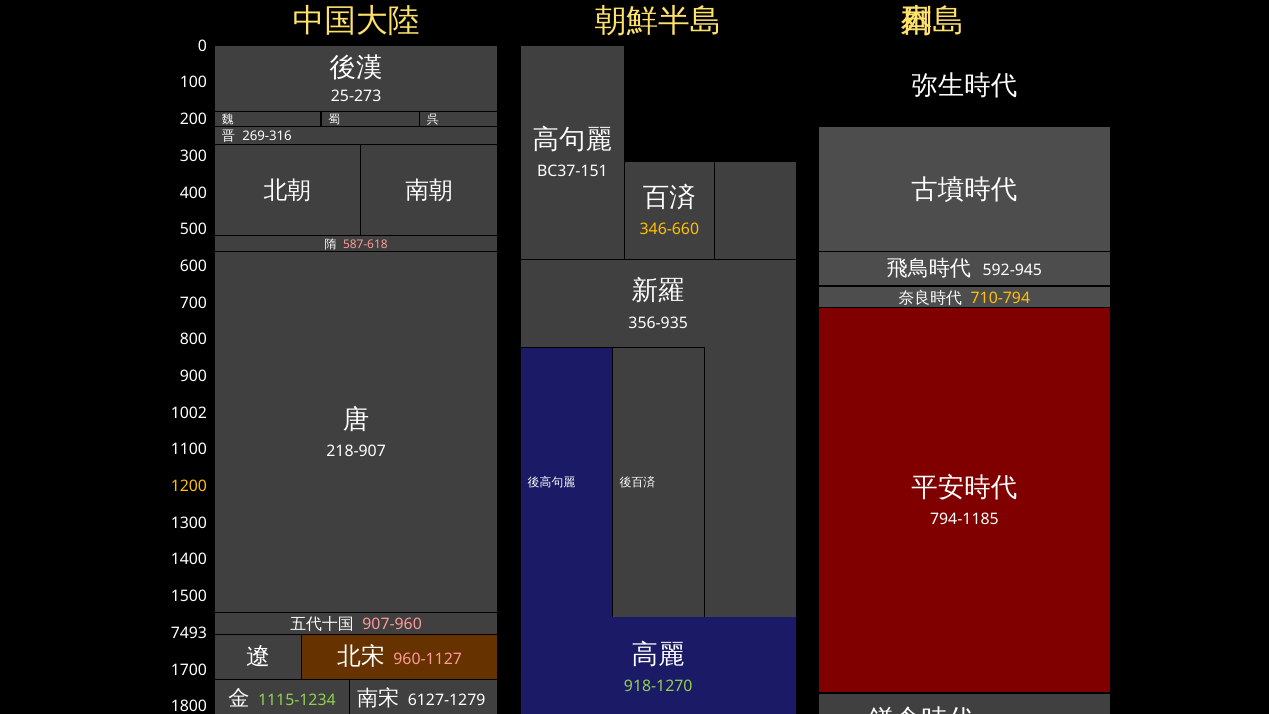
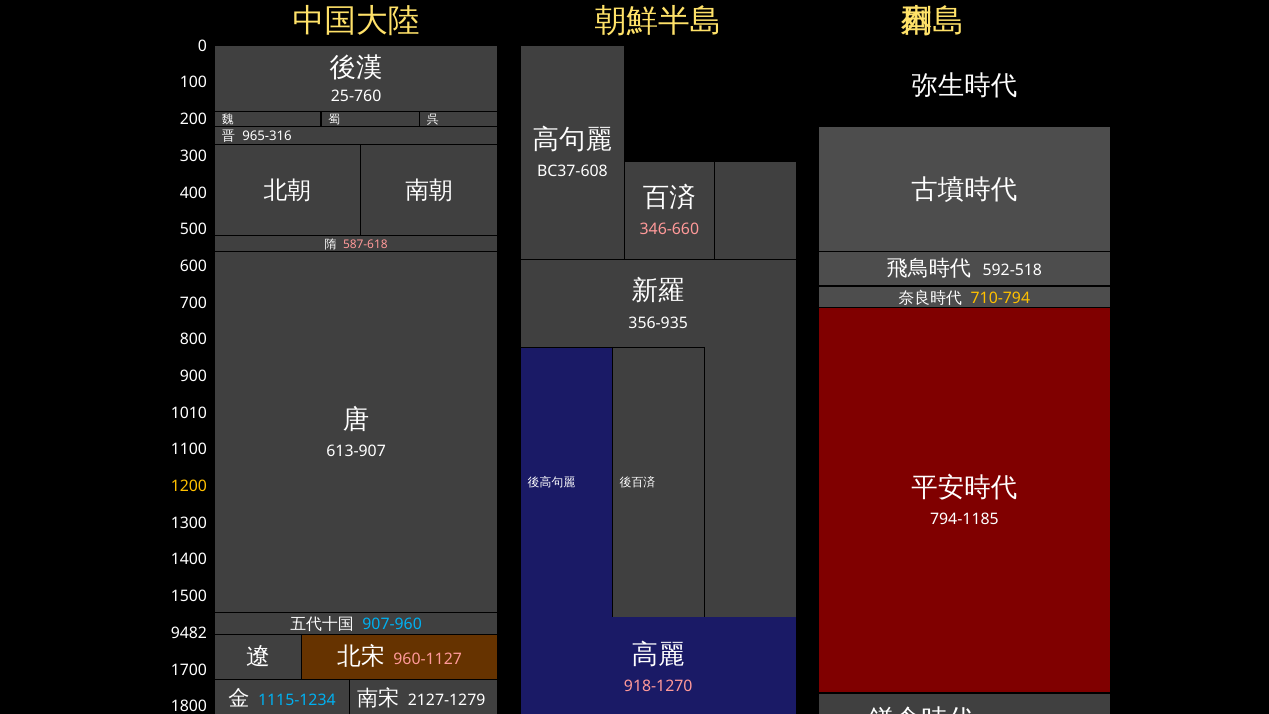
25-273: 25-273 -> 25-760 (356, 96)
269-316: 269-316 -> 965-316 (267, 136)
BC37-151: BC37-151 -> BC37-608 (572, 172)
346-660 colour: yellow -> pink (669, 230)
592-945: 592-945 -> 592-518 (1012, 271)
1002: 1002 -> 1010 (189, 413)
218-907: 218-907 -> 613-907 (356, 451)
907-960 colour: pink -> light blue (392, 624)
7493: 7493 -> 9482 (189, 633)
918-1270 colour: light green -> pink (658, 686)
1115-1234 colour: light green -> light blue (297, 700)
6127-1279: 6127-1279 -> 2127-1279 (447, 700)
